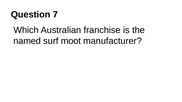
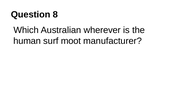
7: 7 -> 8 (55, 15)
franchise: franchise -> wherever (102, 30)
named: named -> human (27, 41)
